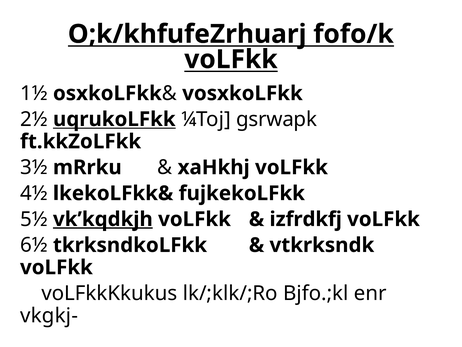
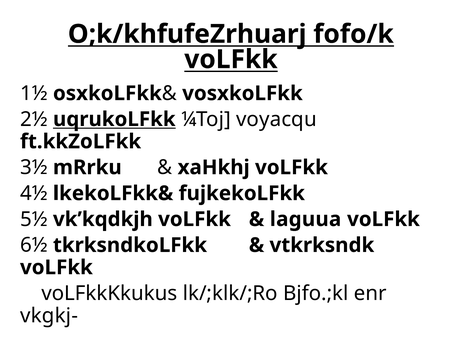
gsrwapk: gsrwapk -> voyacqu (276, 119)
vk’kqdkjh underline: present -> none (103, 219)
izfrdkfj: izfrdkfj -> laguua (306, 219)
